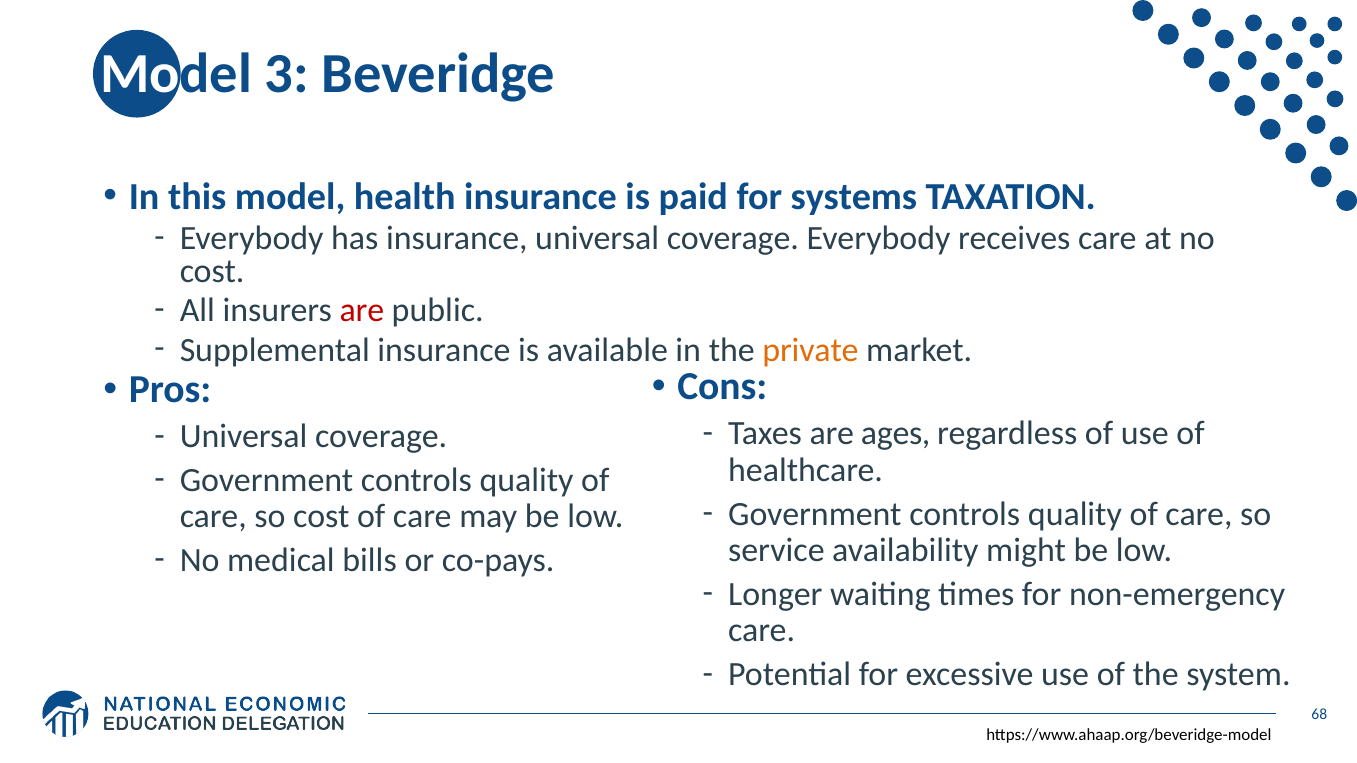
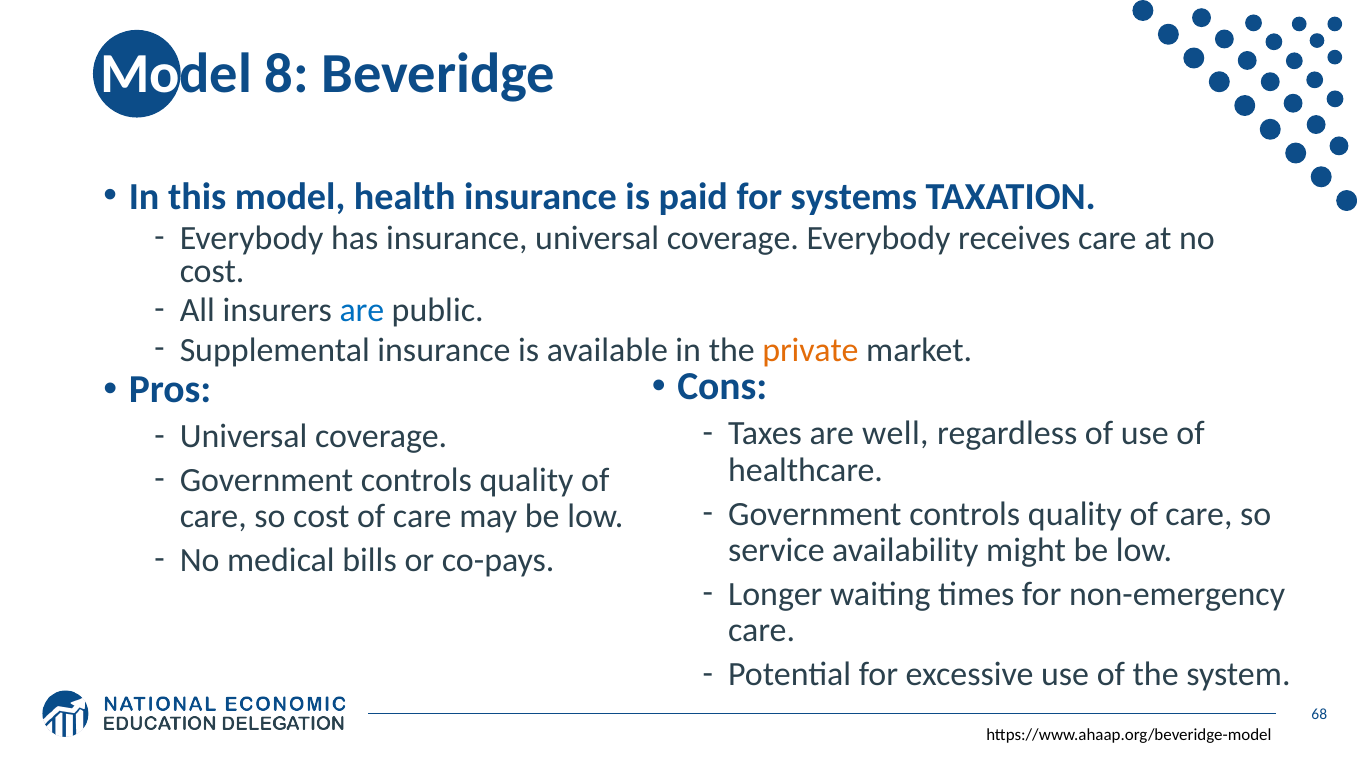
3: 3 -> 8 (287, 73)
are colour: red -> blue (362, 311)
ages: ages -> well (895, 434)
